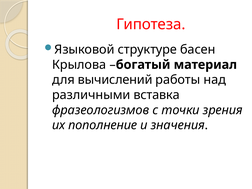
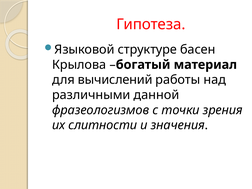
вставка: вставка -> данной (156, 95)
пополнение: пополнение -> слитности (103, 125)
